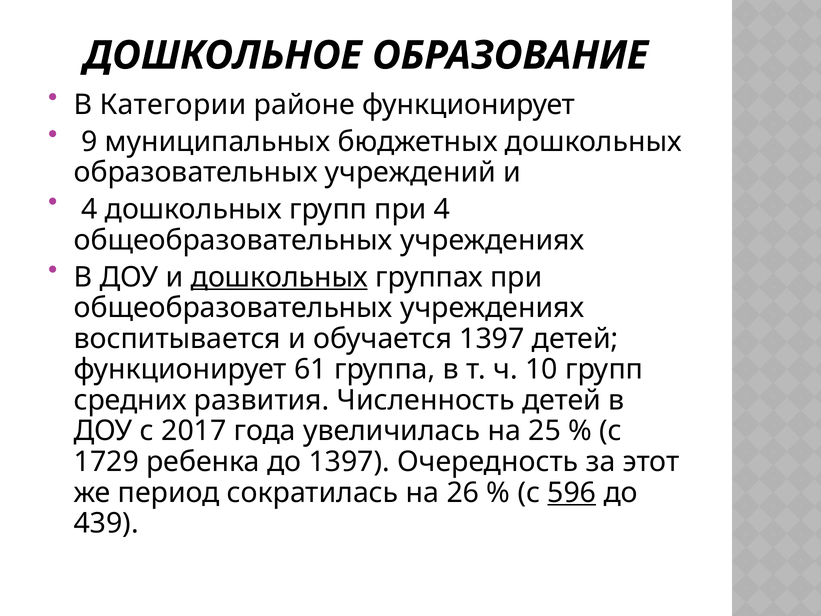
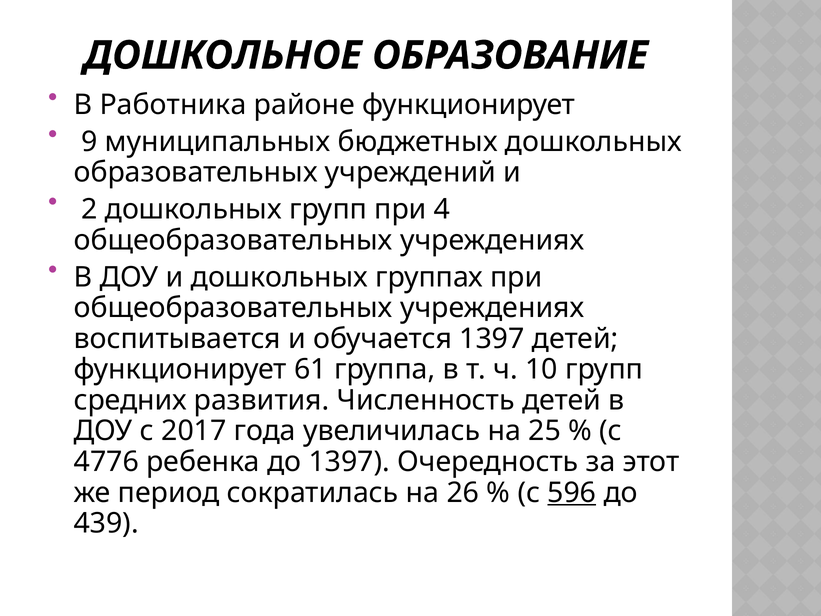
Категории: Категории -> Работника (173, 105)
4: 4 -> 2 (89, 209)
дошкольных underline: present -> none (279, 277)
1729: 1729 -> 4776 (106, 462)
